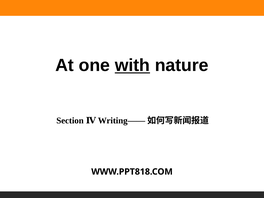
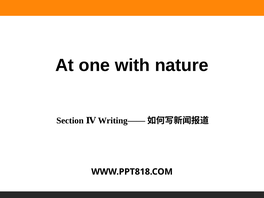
with underline: present -> none (132, 65)
